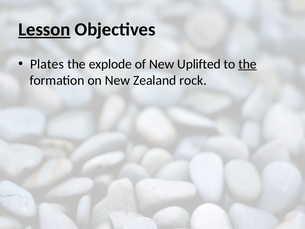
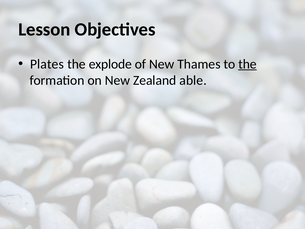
Lesson underline: present -> none (44, 30)
Uplifted: Uplifted -> Thames (199, 64)
rock: rock -> able (193, 80)
